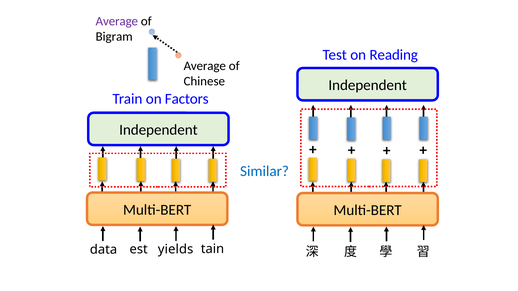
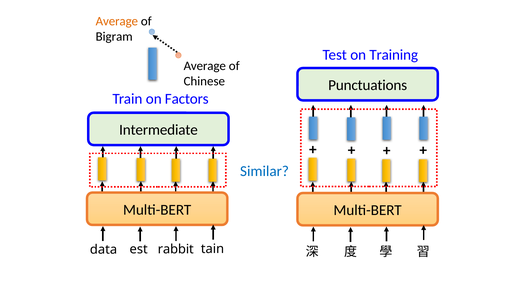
Average colour: purple -> orange (117, 21)
Reading: Reading -> Training (394, 55)
Independent: Independent -> Punctuations (368, 85)
Independent: Independent -> Intermediate (158, 130)
yields: yields -> rabbit (176, 249)
